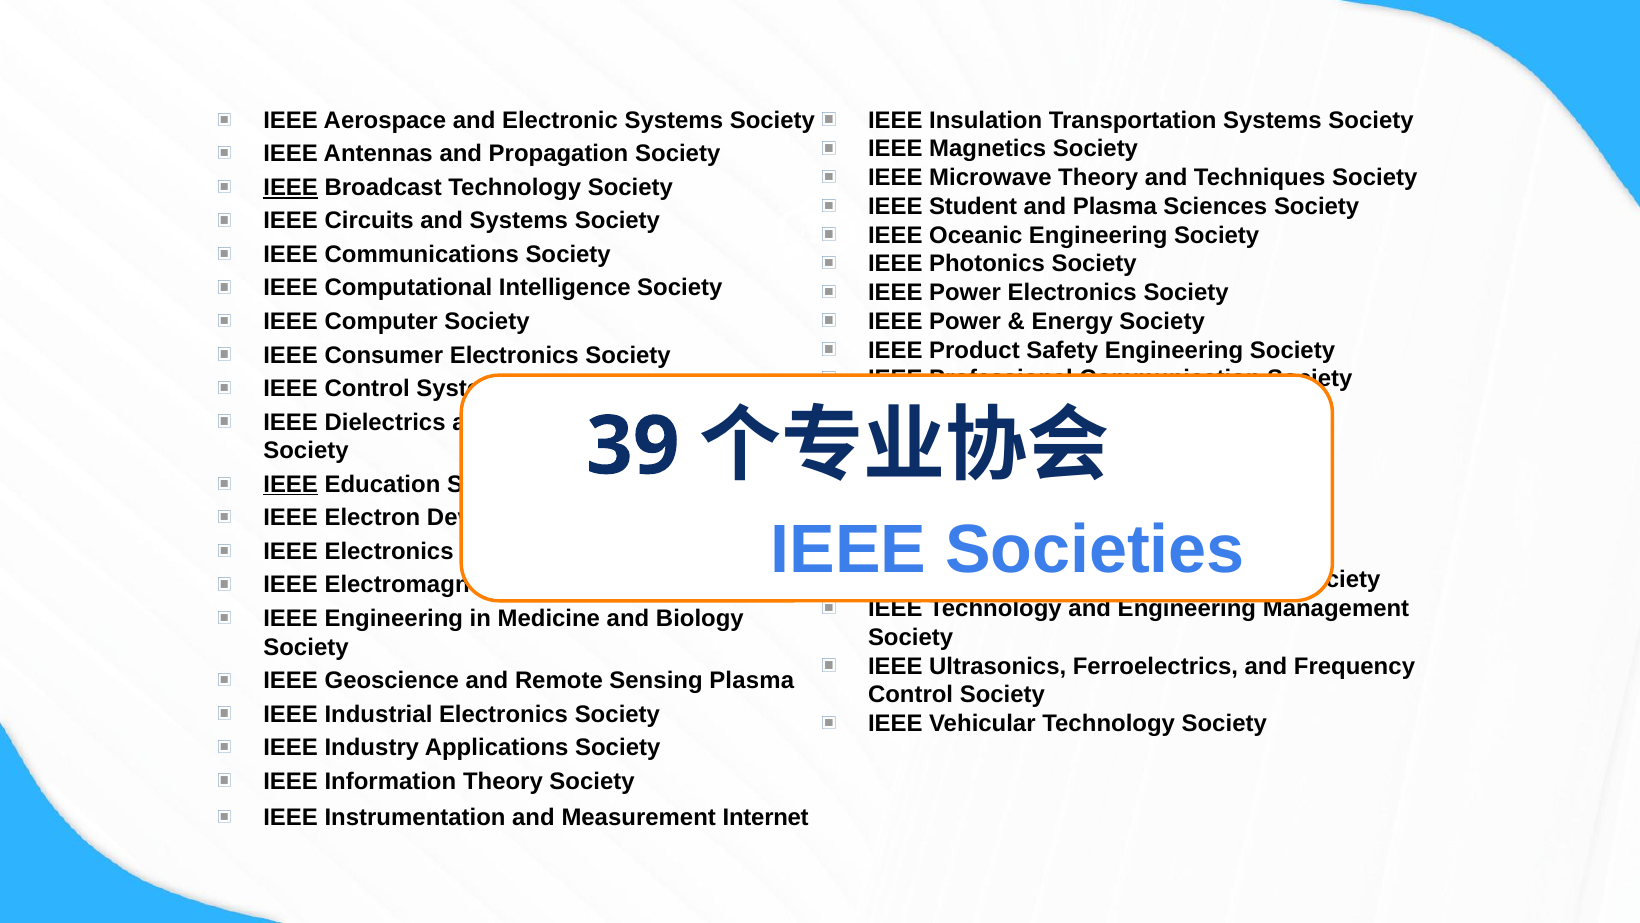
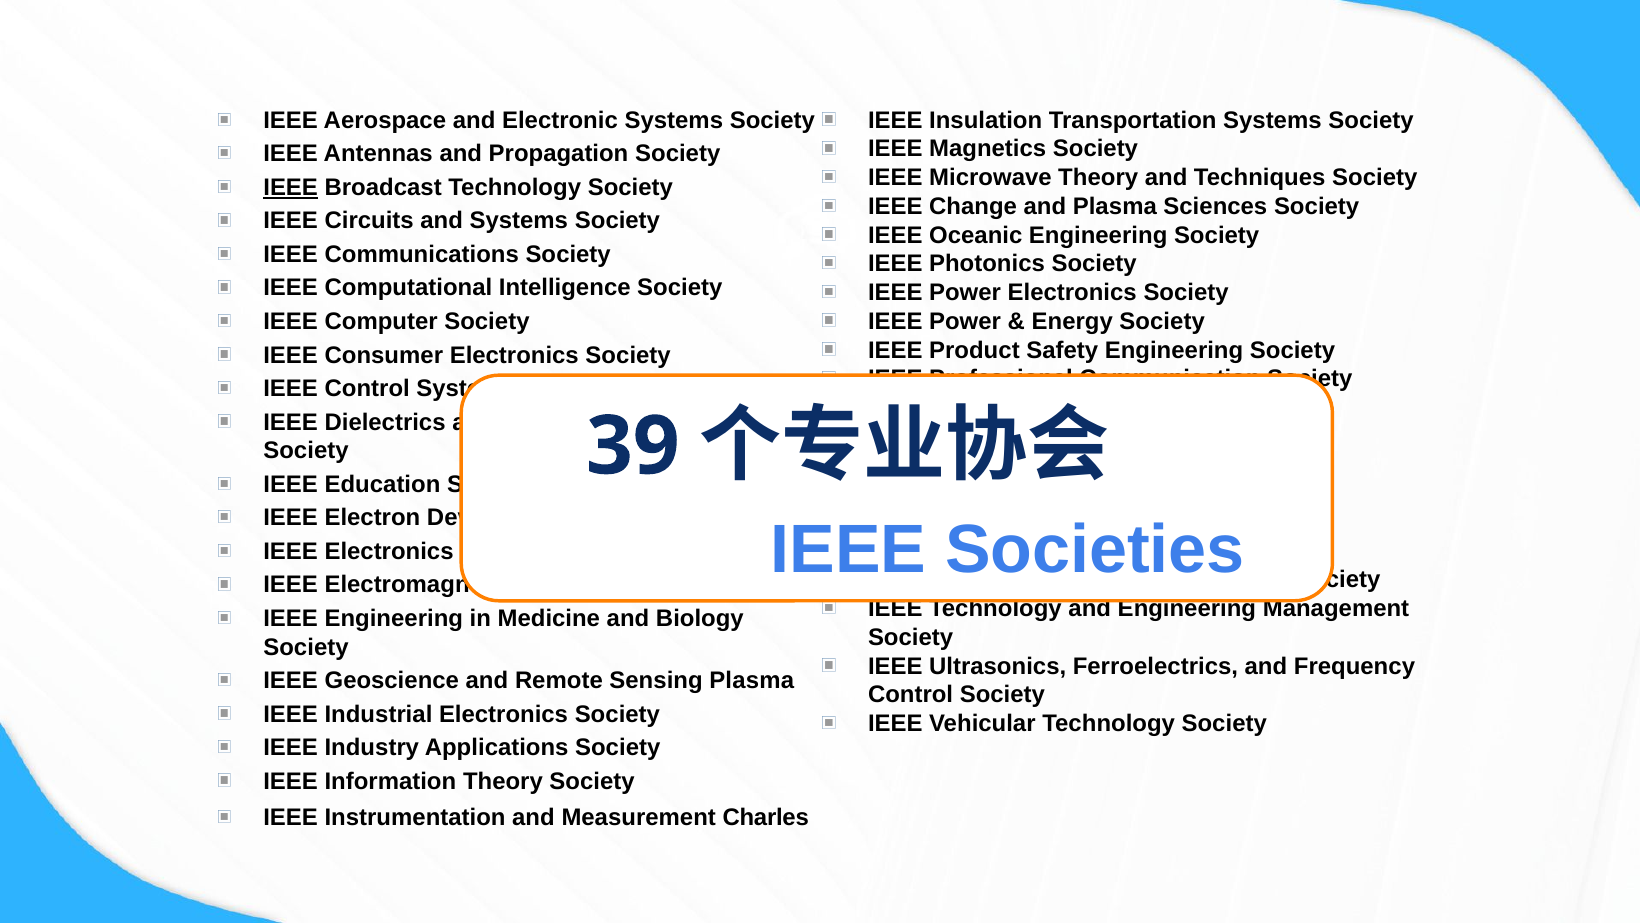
Student: Student -> Change (973, 206)
IEEE underline: present -> none (291, 484)
Internet: Internet -> Charles (766, 817)
